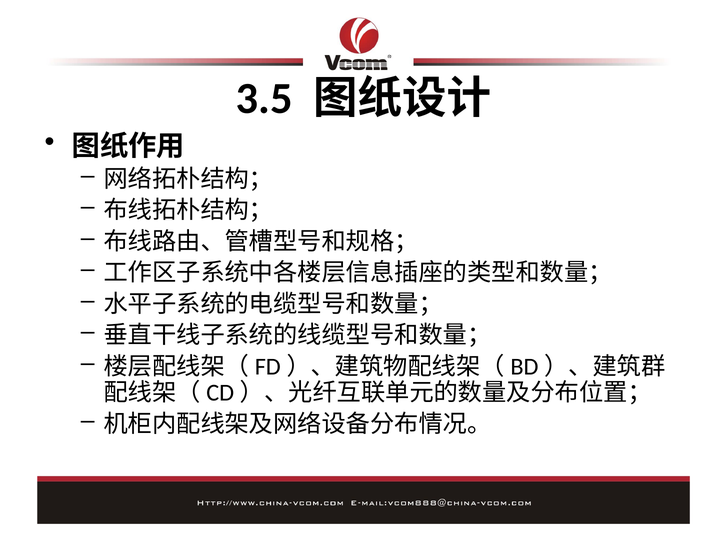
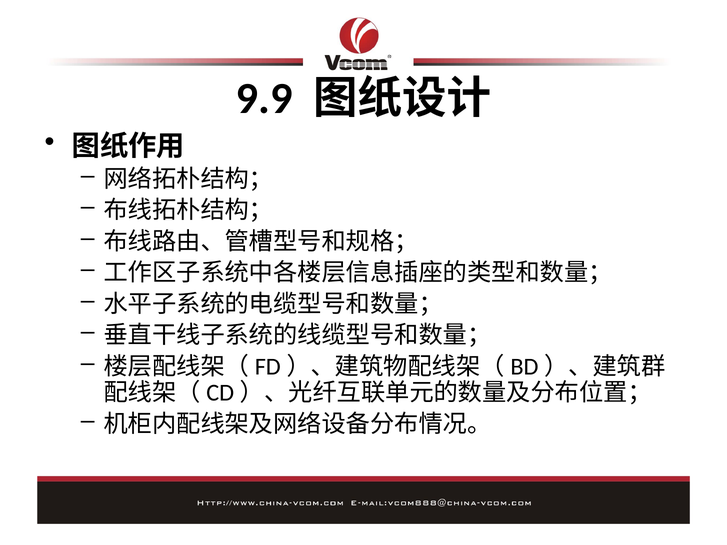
3.5: 3.5 -> 9.9 (264, 99)
